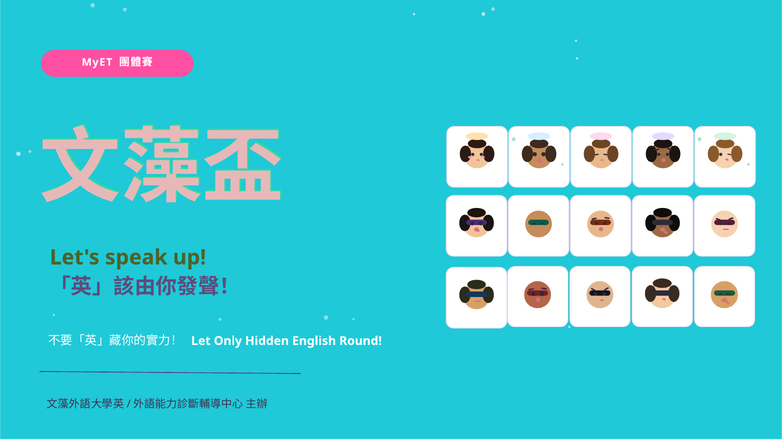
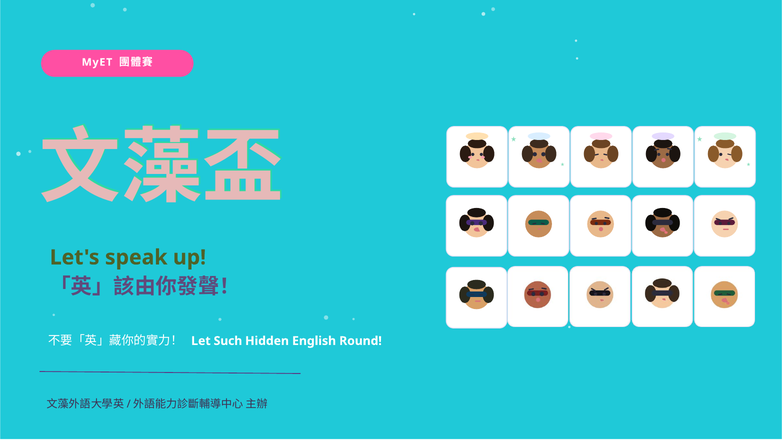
Only: Only -> Such (228, 341)
